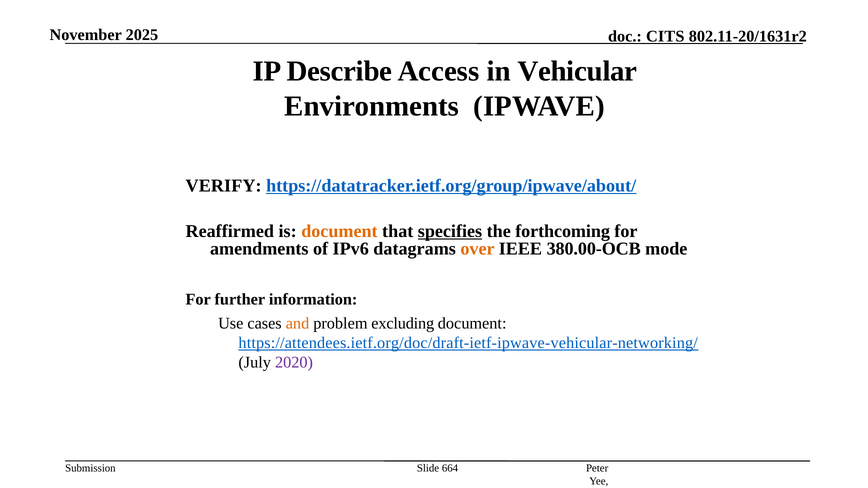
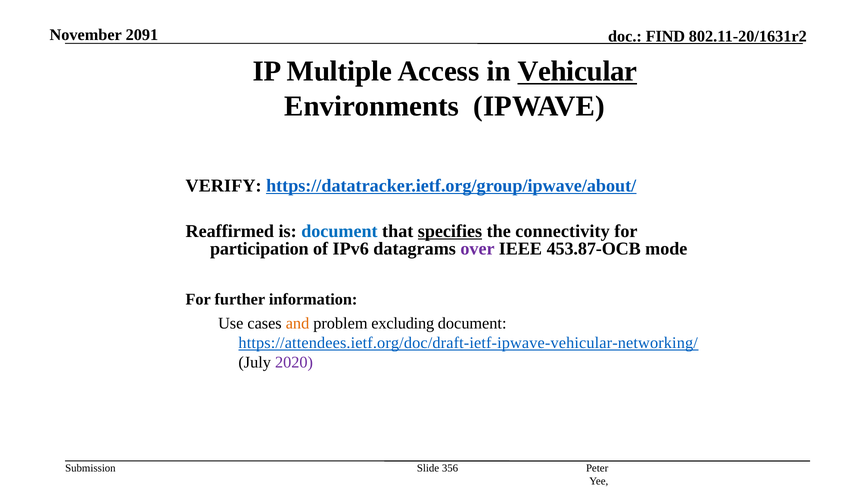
2025: 2025 -> 2091 (142, 35)
CITS: CITS -> FIND (665, 36)
Describe: Describe -> Multiple (339, 71)
Vehicular underline: none -> present (577, 71)
document colour: orange -> blue (339, 231)
forthcoming: forthcoming -> connectivity (563, 231)
amendments: amendments -> participation (259, 249)
over colour: orange -> purple (477, 249)
380.00-OCB: 380.00-OCB -> 453.87-OCB (594, 249)
664: 664 -> 356 (450, 468)
